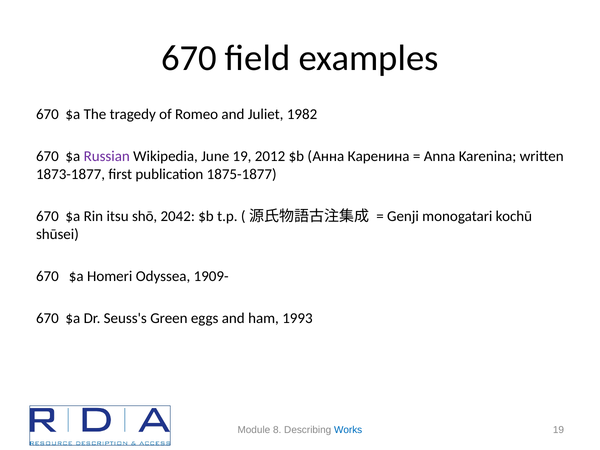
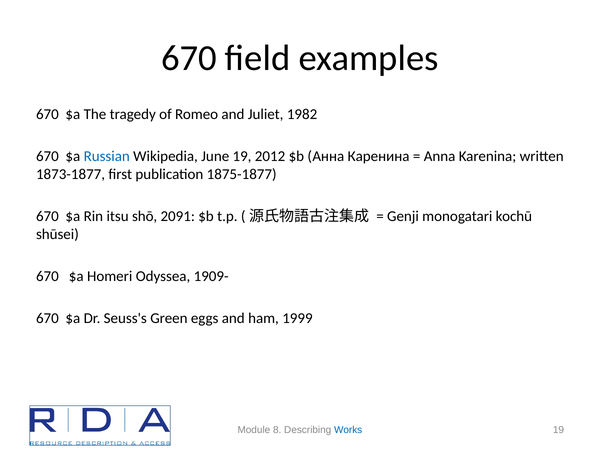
Russian colour: purple -> blue (107, 156)
2042: 2042 -> 2091 (178, 216)
1993: 1993 -> 1999 (297, 318)
